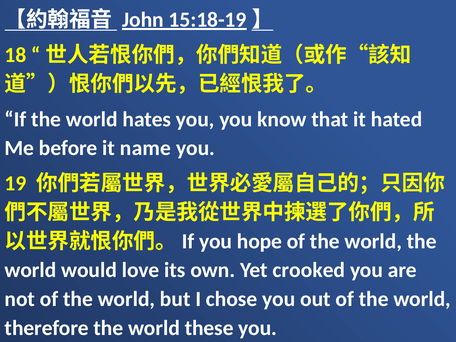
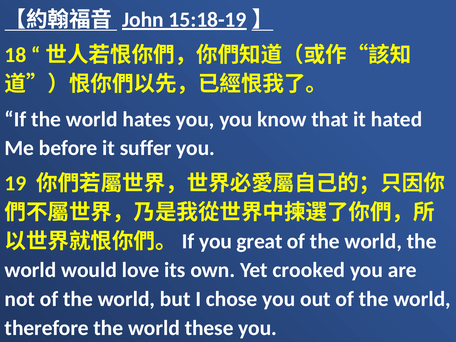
name: name -> suffer (146, 148)
hope: hope -> great (260, 241)
